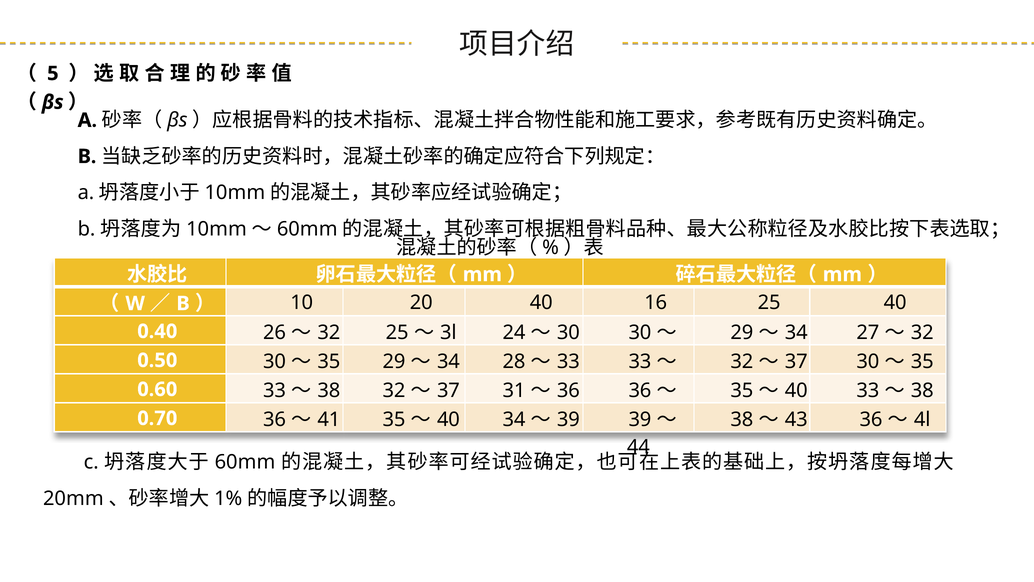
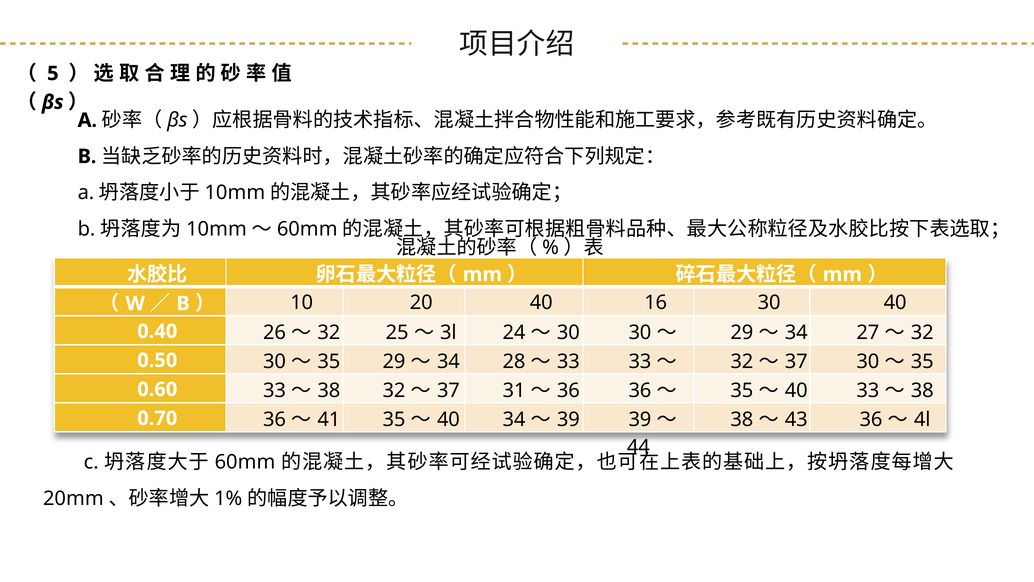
16 25: 25 -> 30 (769, 302)
